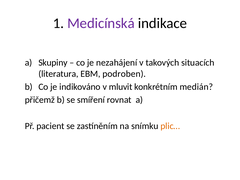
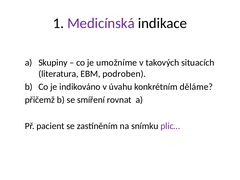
nezahájení: nezahájení -> umožníme (117, 63)
mluvit: mluvit -> úvahu (121, 87)
medián: medián -> děláme (196, 87)
plic… colour: orange -> purple (170, 126)
